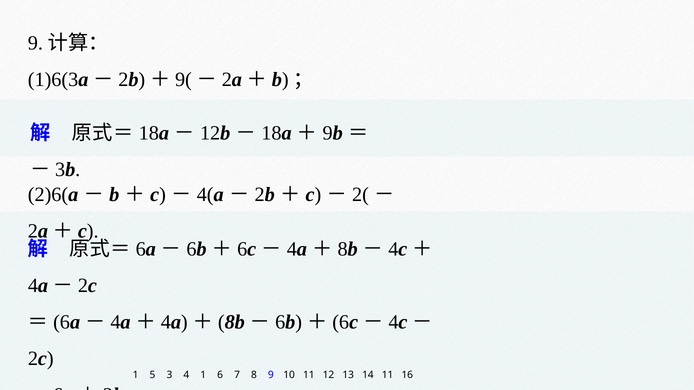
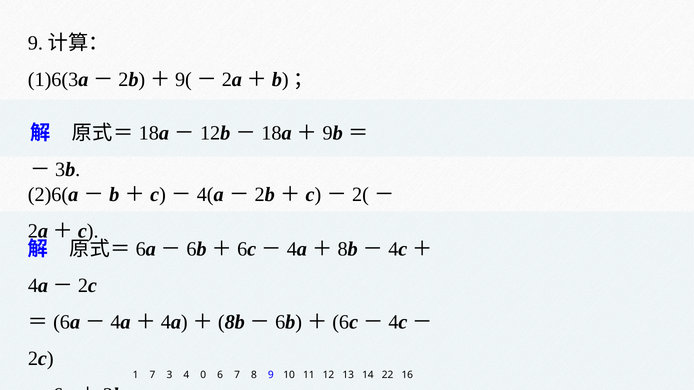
1 5: 5 -> 7 (153, 375)
4 1: 1 -> 0 (203, 375)
14 11: 11 -> 22 (388, 375)
